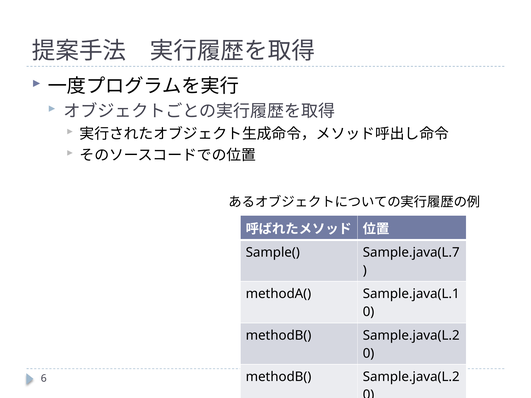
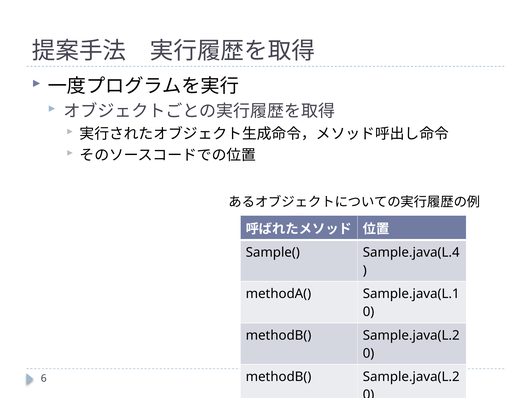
Sample.java(L.7: Sample.java(L.7 -> Sample.java(L.4 (411, 253)
